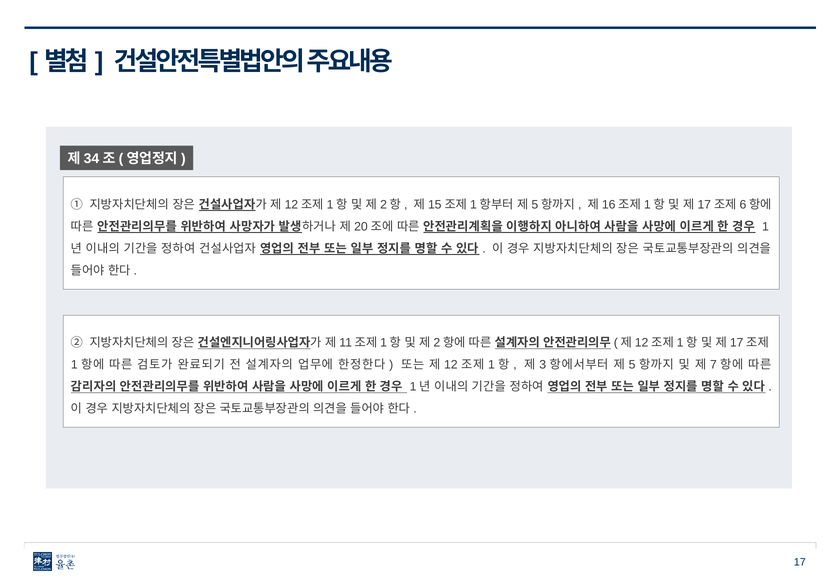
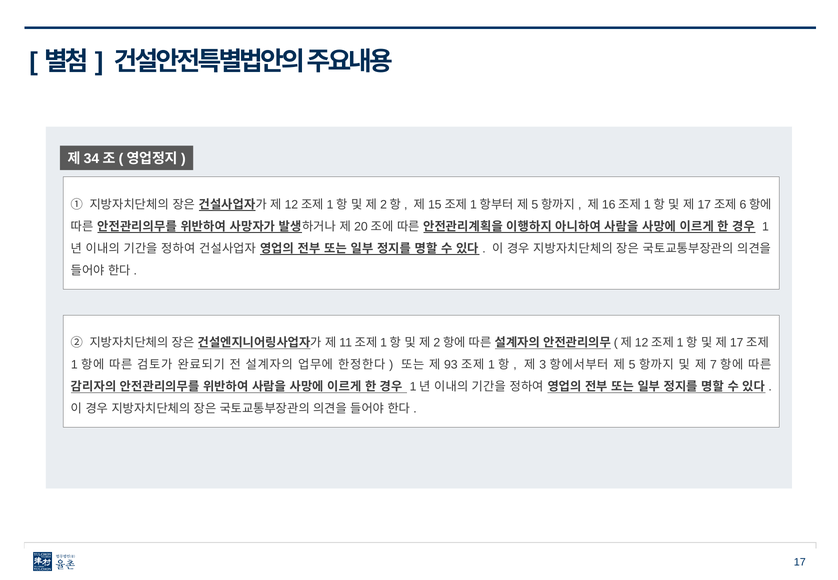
12: 12 -> 93 (451, 365)
